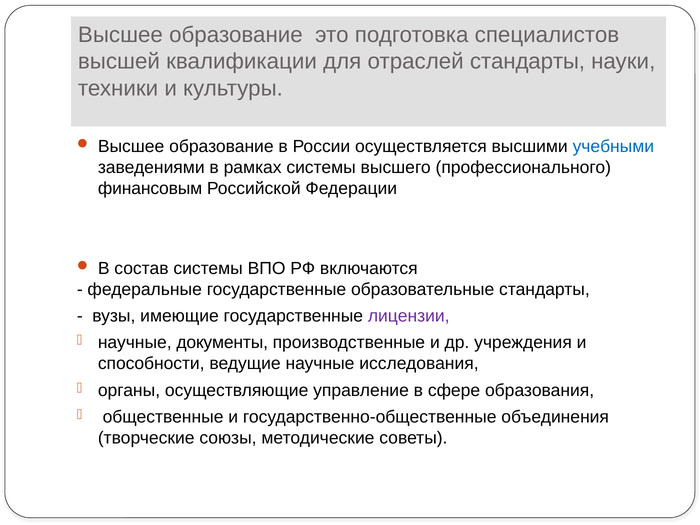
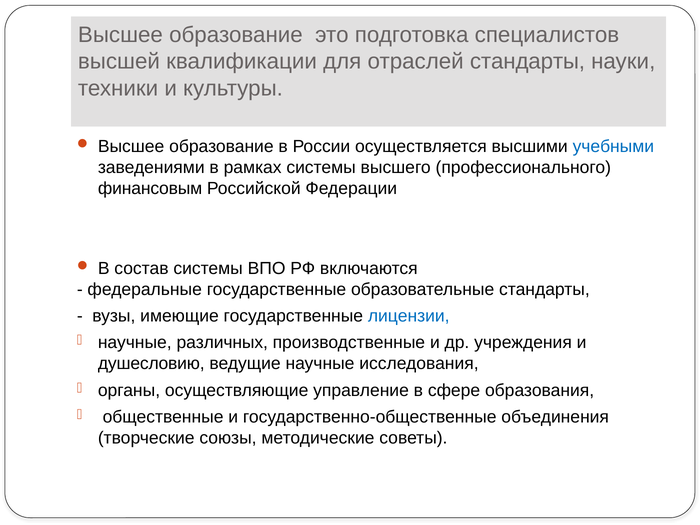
лицензии colour: purple -> blue (409, 316)
документы: документы -> различных (222, 343)
способности: способности -> душесловию (151, 364)
